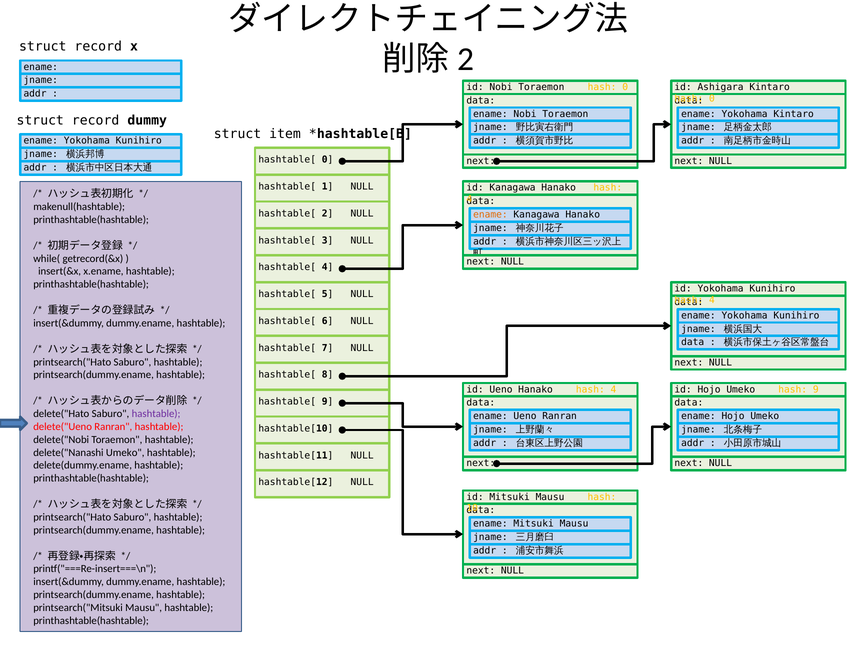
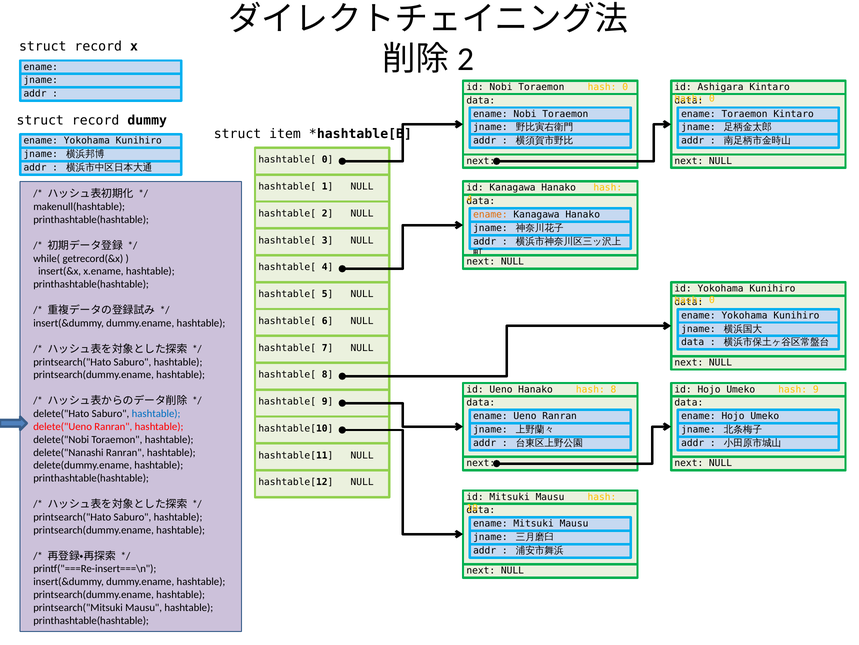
Yokohama: Yokohama -> Toraemon (745, 114)
4: 4 -> 0 (712, 300)
4: 4 -> 8 (613, 389)
hashtable colour: purple -> blue (156, 413)
delete("Nanashi Umeko: Umeko -> Ranran (125, 452)
